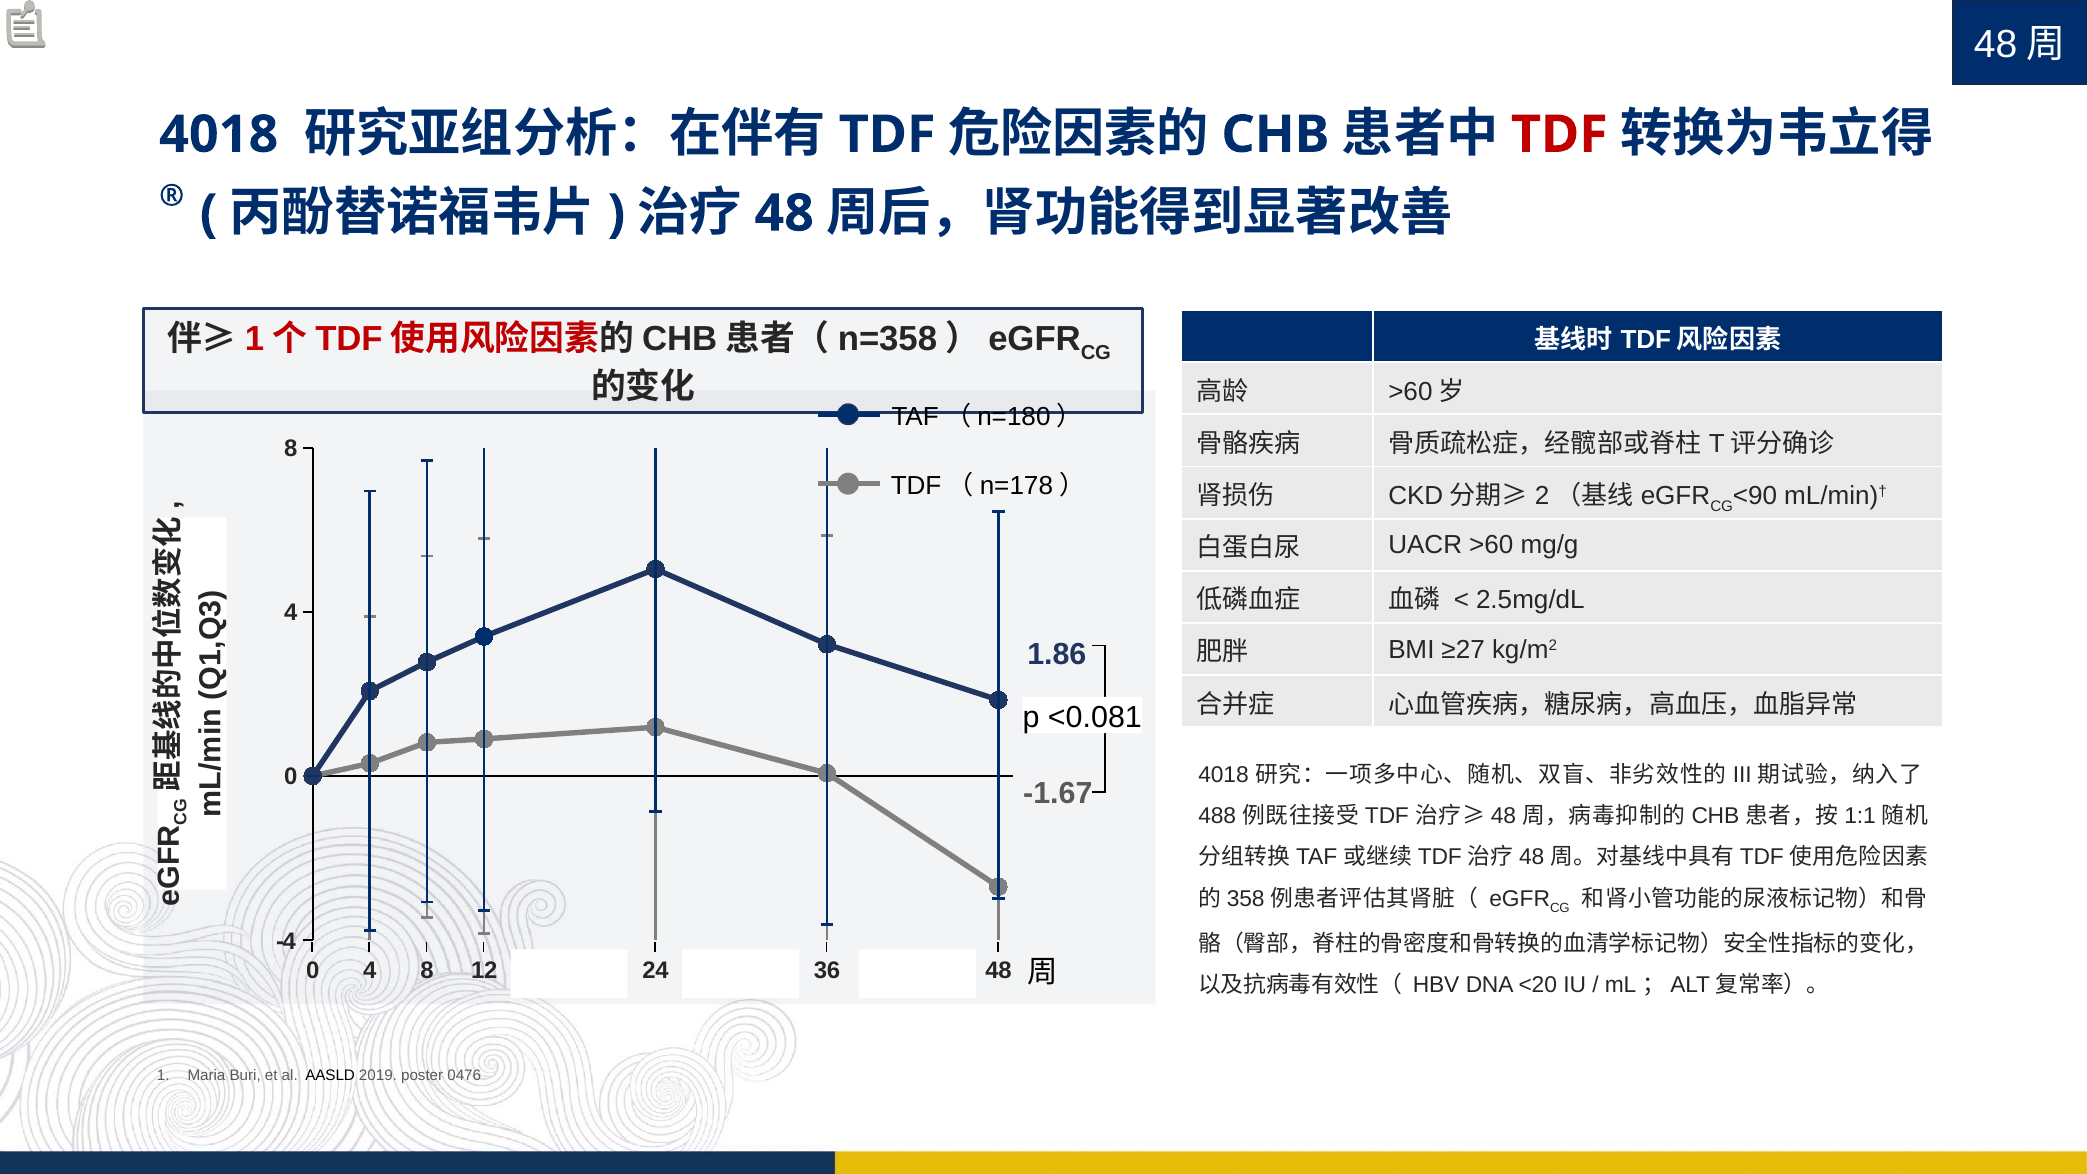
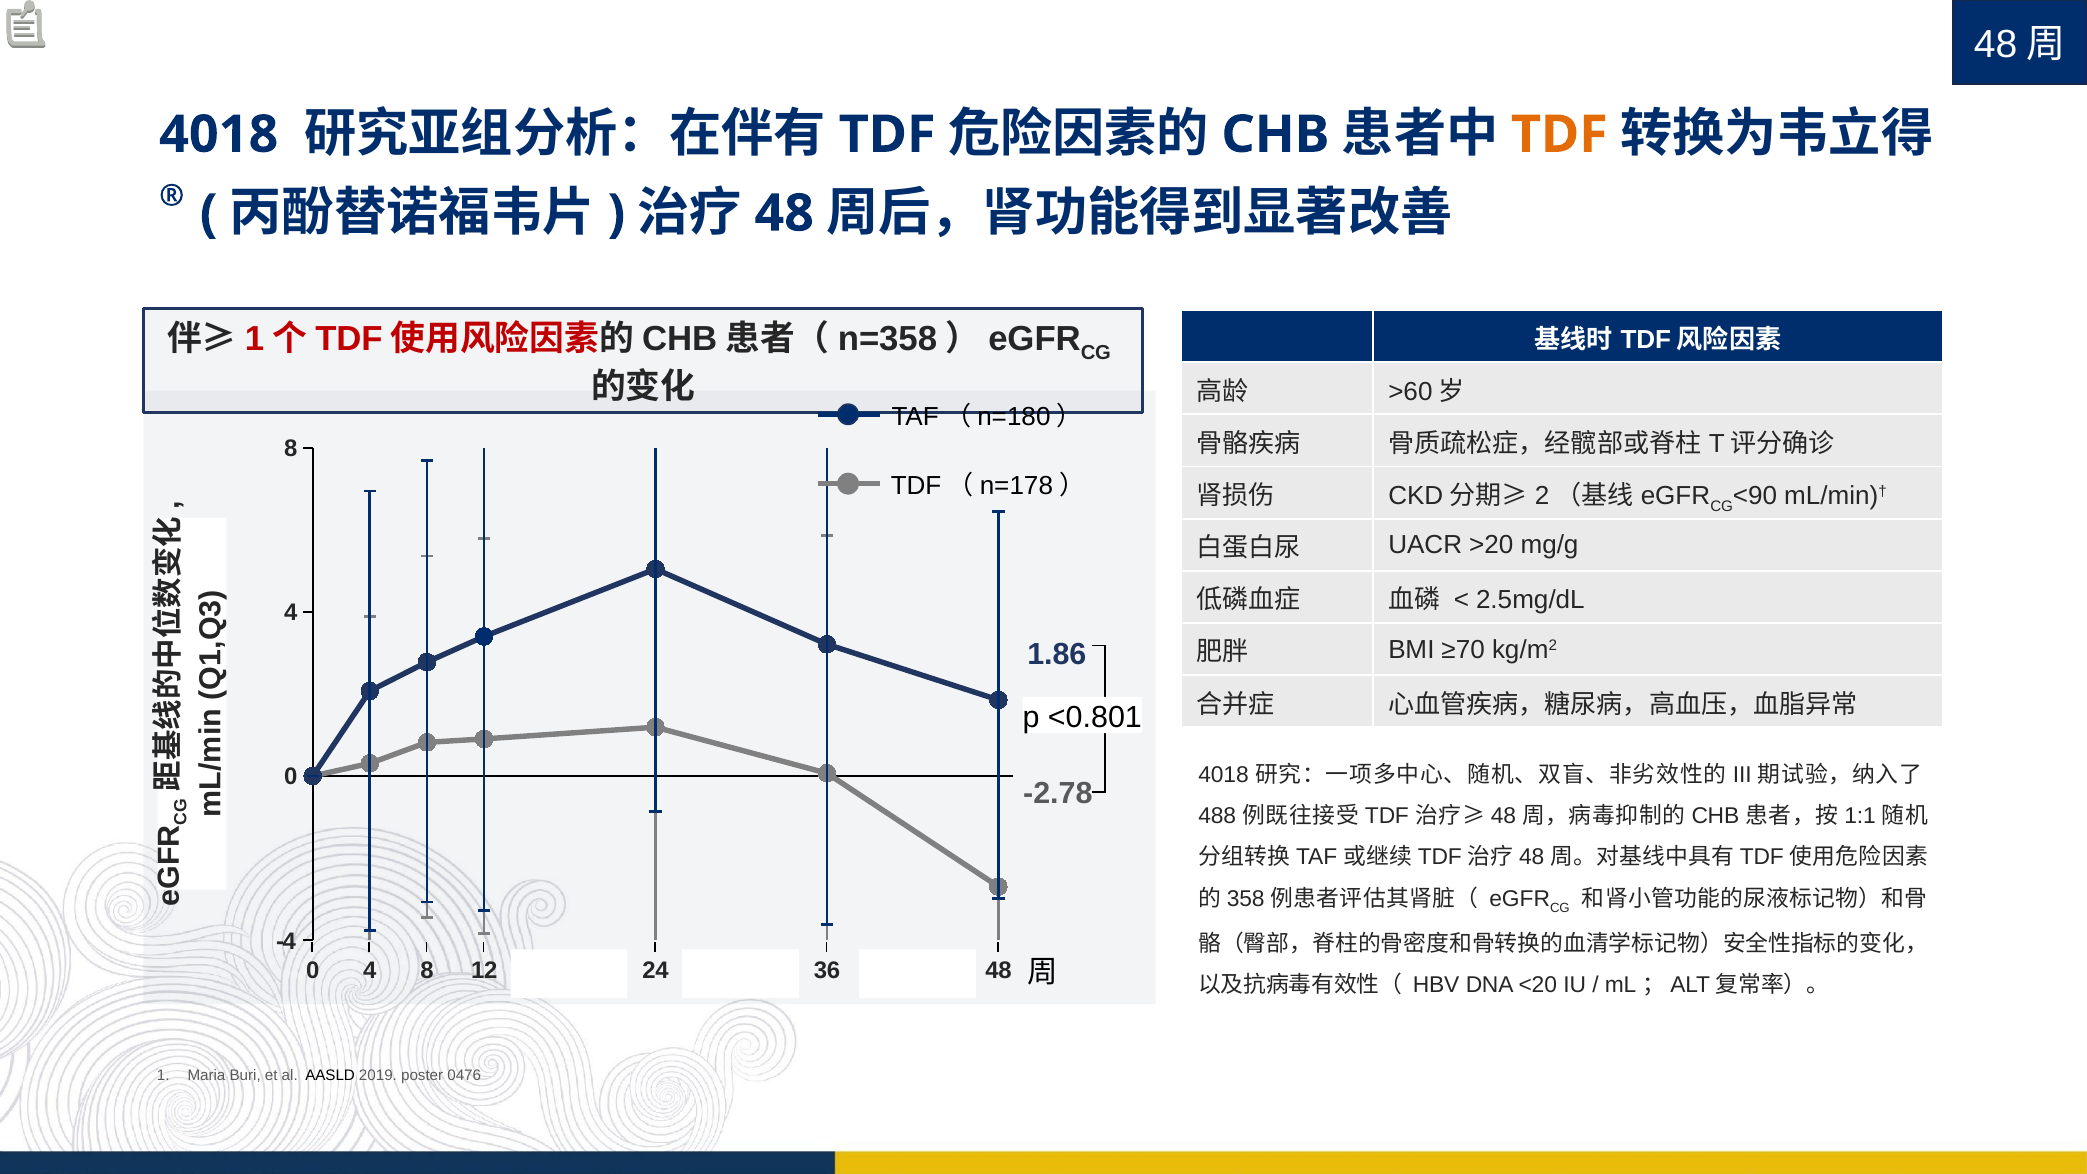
TDF colour: red -> orange (1559, 135)
>60: >60 -> >20 (1491, 545)
≥27: ≥27 -> ≥70 (1463, 649)
<0.081: <0.081 -> <0.801 (1095, 717)
-1.67: -1.67 -> -2.78 (1058, 793)
